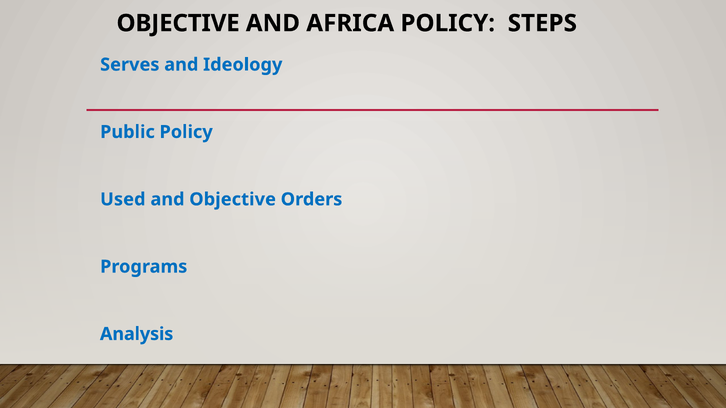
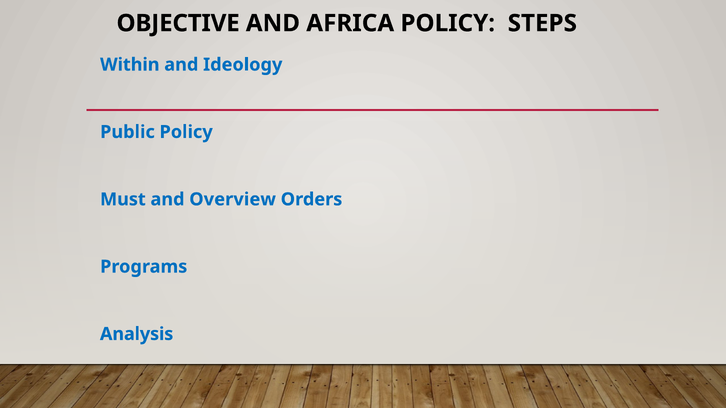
Serves: Serves -> Within (130, 65)
Used: Used -> Must (123, 200)
and Objective: Objective -> Overview (233, 200)
